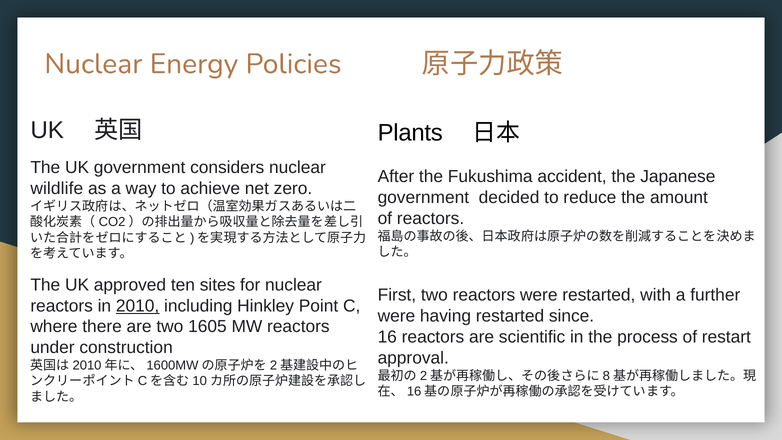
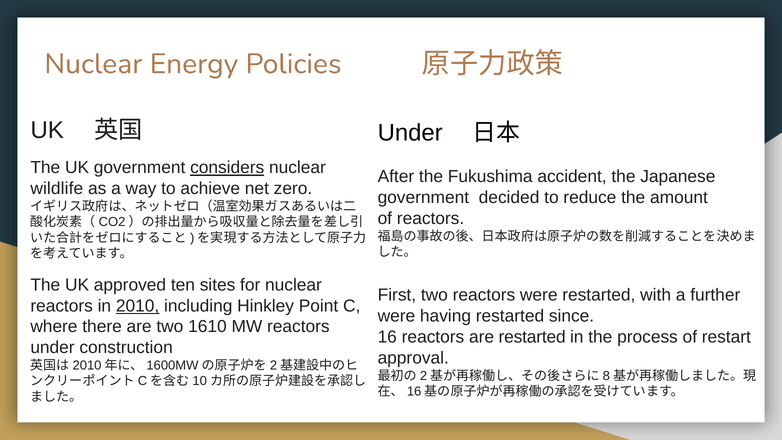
Plants: Plants -> Under (410, 133)
considers underline: none -> present (227, 168)
1605: 1605 -> 1610 (207, 327)
are scientific: scientific -> restarted (532, 337)
